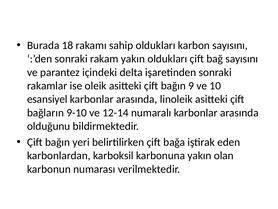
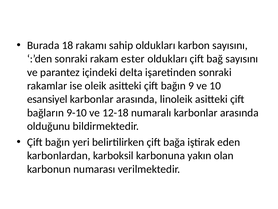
rakam yakın: yakın -> ester (133, 59)
12-14: 12-14 -> 12-18 (116, 112)
